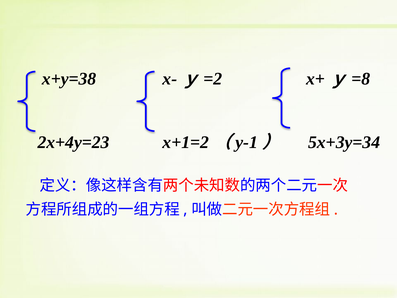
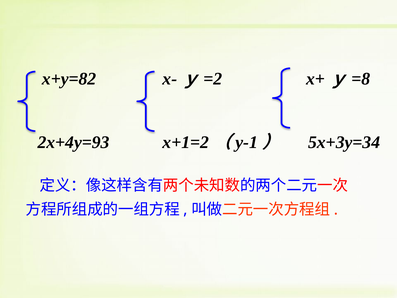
x+y=38: x+y=38 -> x+y=82 (69, 79)
2x+4y=23: 2x+4y=23 -> 2x+4y=93 (74, 142)
